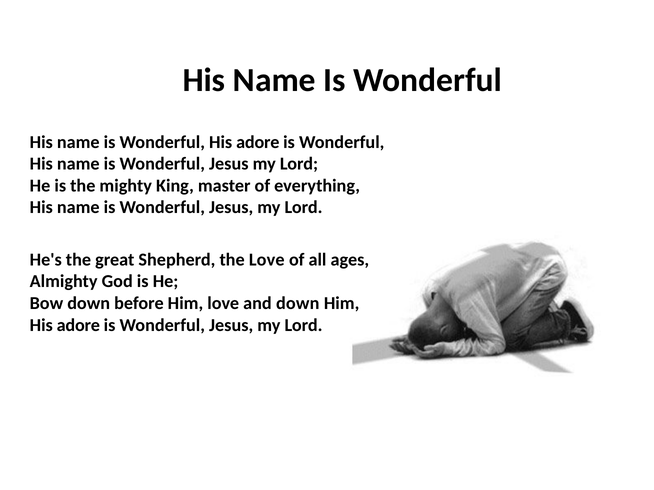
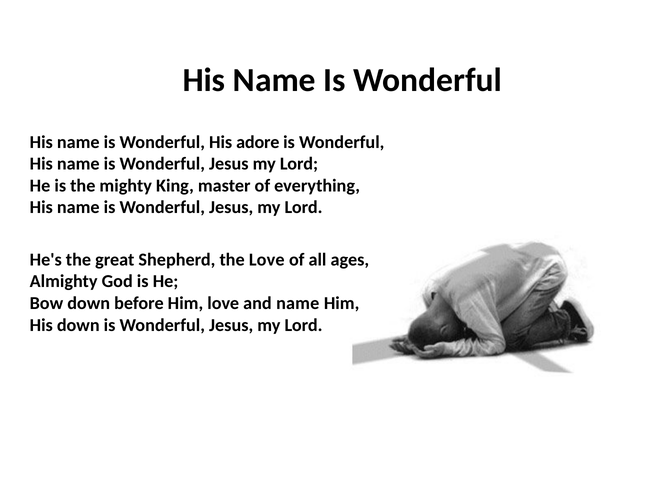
and down: down -> name (298, 304)
adore: adore -> down (78, 325)
